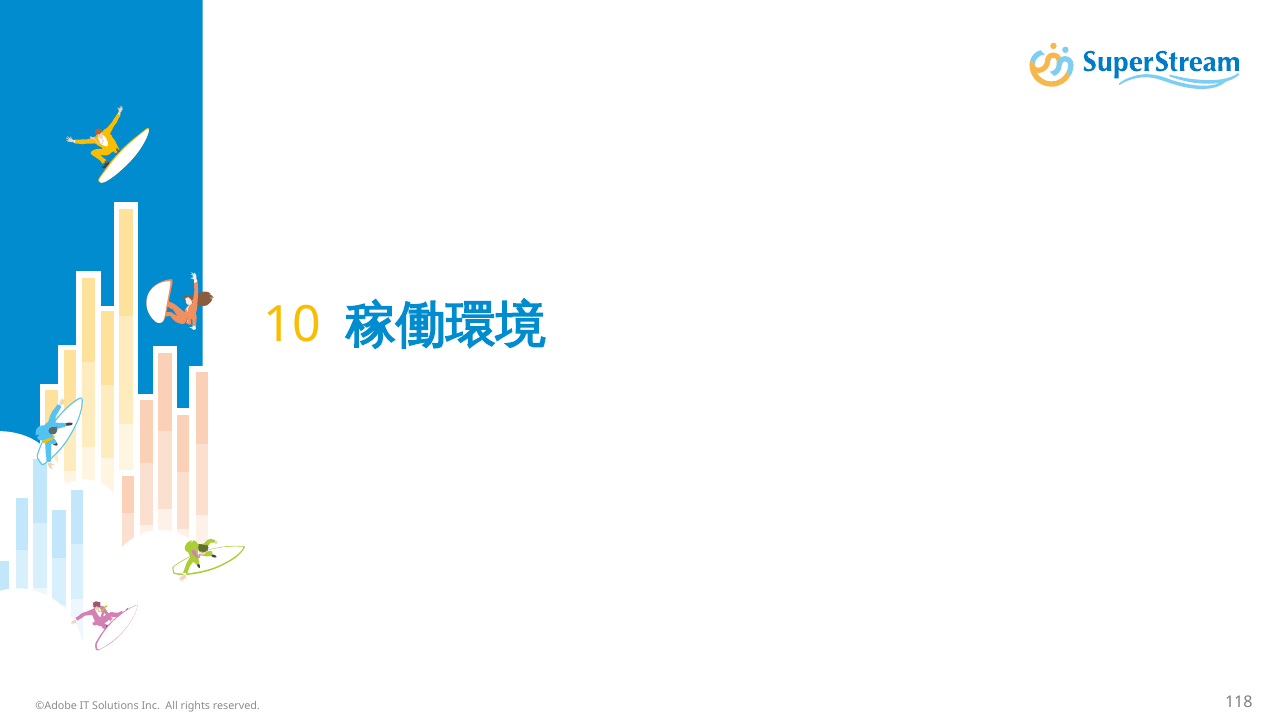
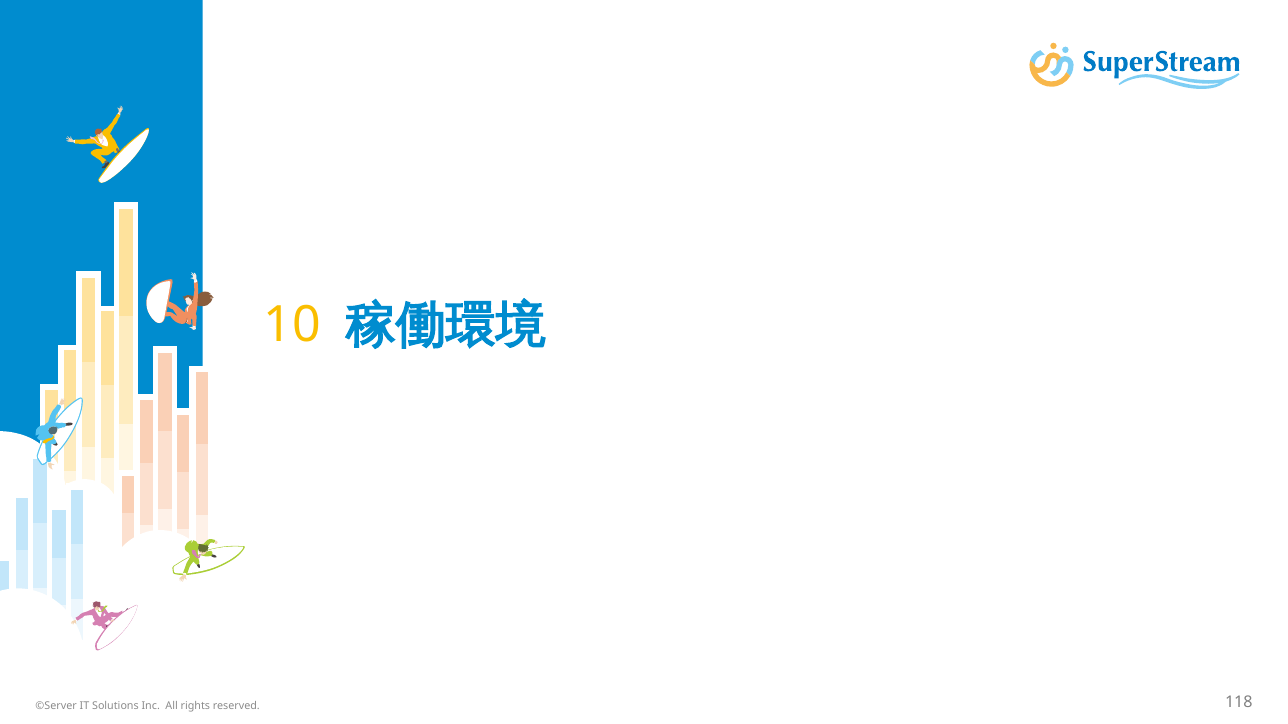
©Adobe: ©Adobe -> ©Server (56, 706)
